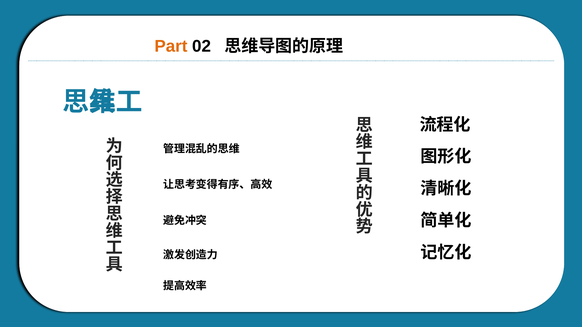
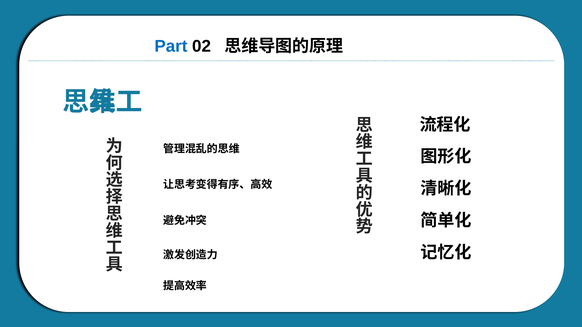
Part colour: orange -> blue (171, 46)
